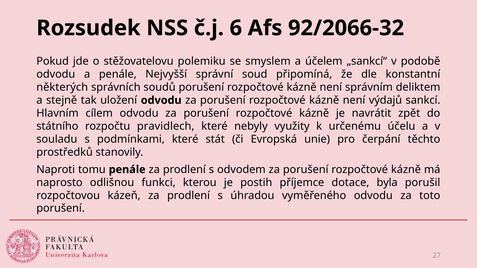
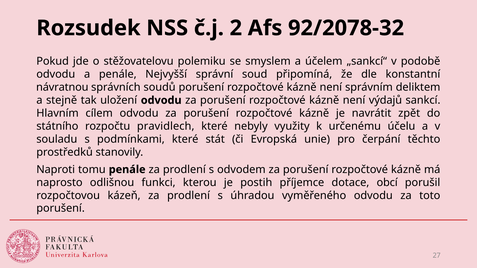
6: 6 -> 2 (236, 28)
92/2066-32: 92/2066-32 -> 92/2078-32 (346, 28)
některých: některých -> návratnou (62, 87)
byla: byla -> obcí (387, 183)
